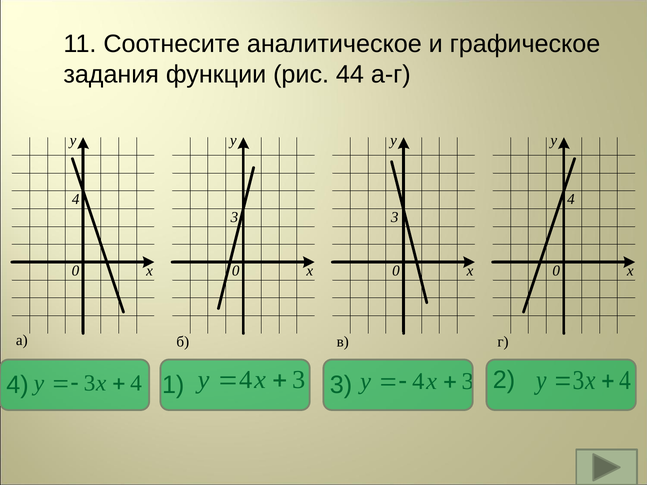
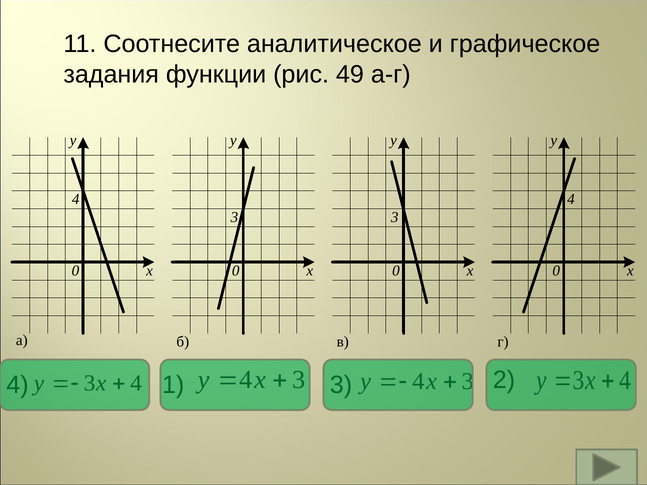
44: 44 -> 49 (350, 74)
